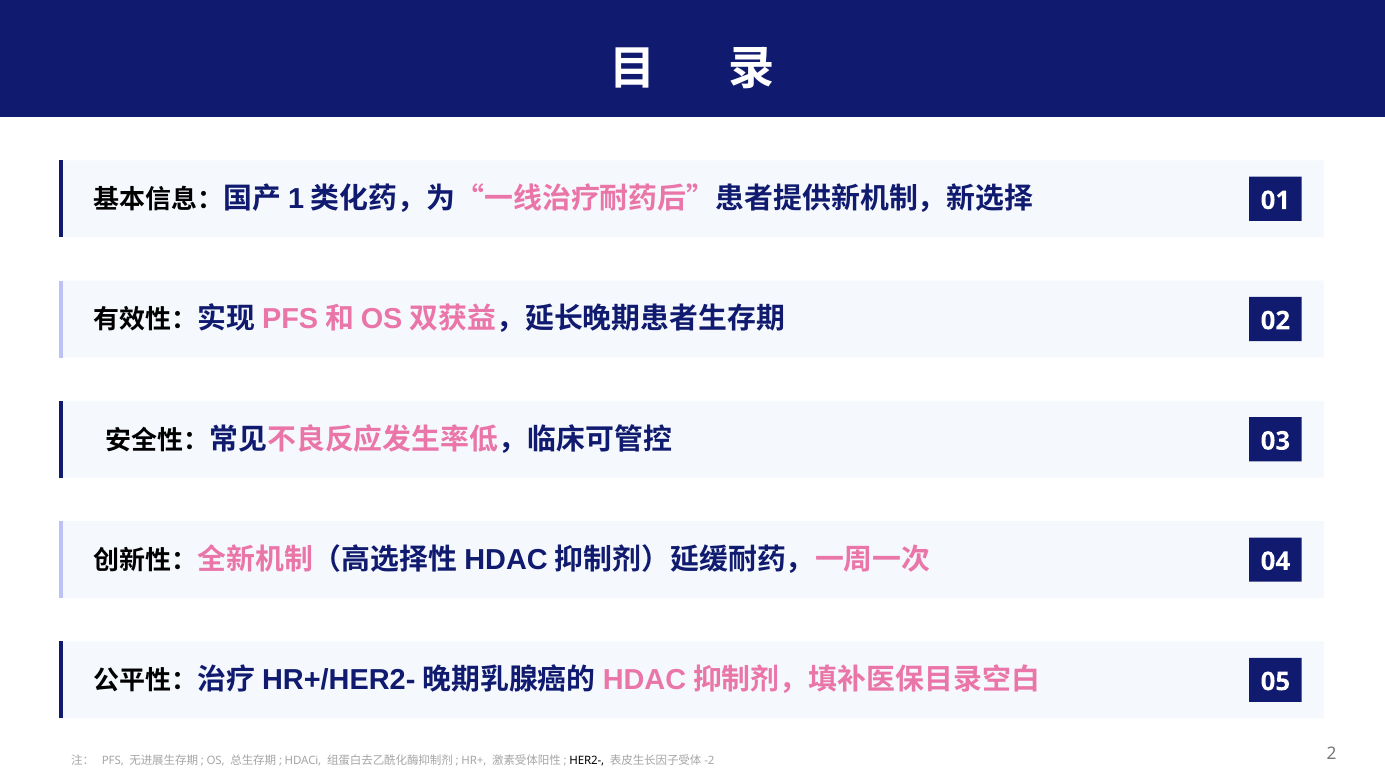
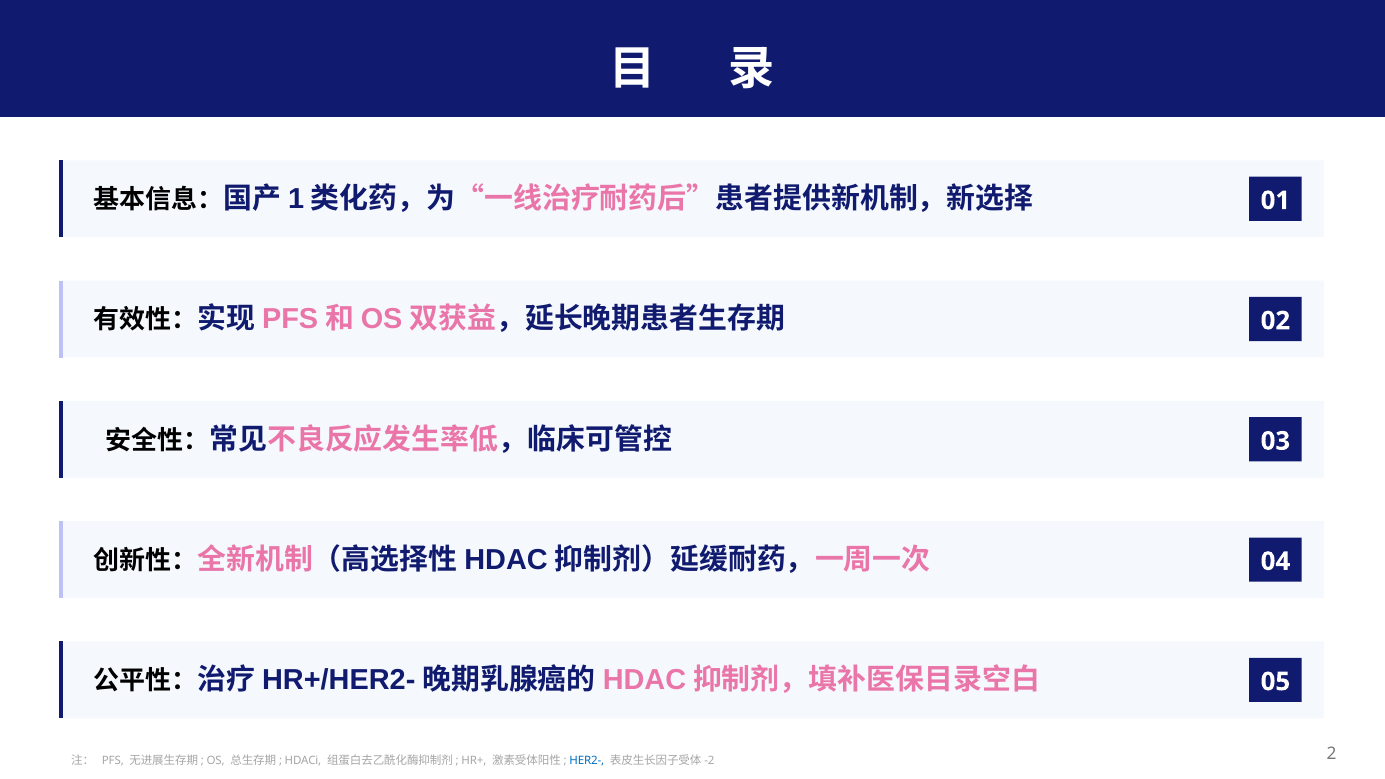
HER2- colour: black -> blue (587, 761)
